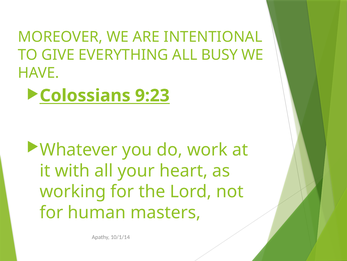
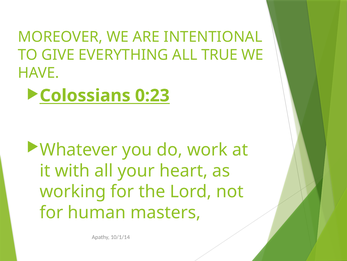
BUSY: BUSY -> TRUE (219, 55)
9:23: 9:23 -> 0:23 (152, 95)
